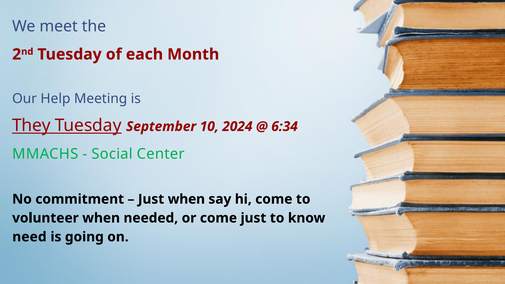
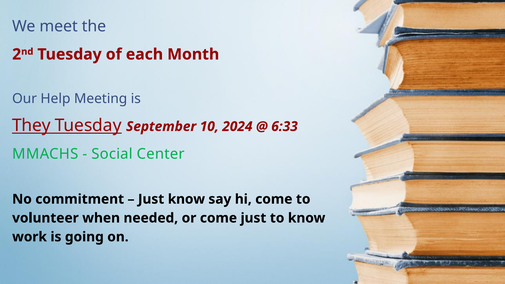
6:34: 6:34 -> 6:33 (285, 127)
Just when: when -> know (186, 199)
need: need -> work (30, 237)
